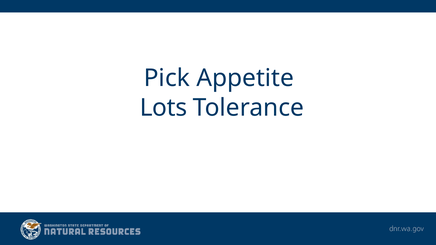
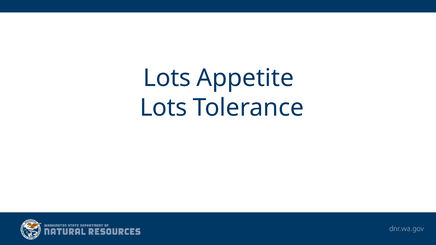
Pick: Pick -> Lots (167, 78)
